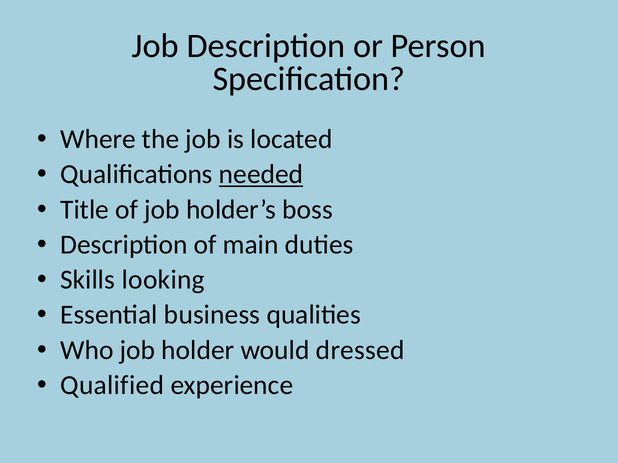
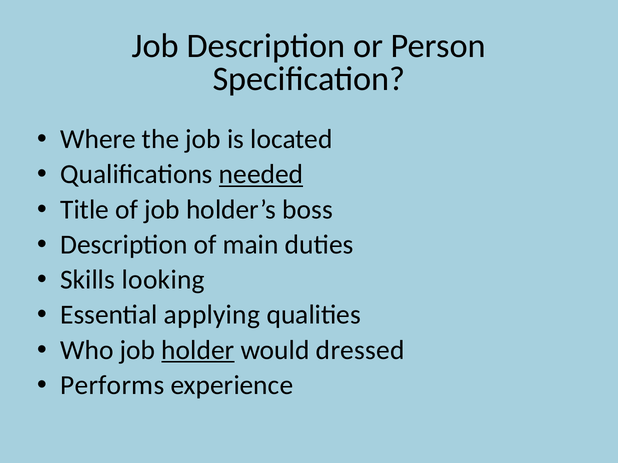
business: business -> applying (212, 315)
holder underline: none -> present (198, 350)
Qualified: Qualified -> Performs (112, 386)
